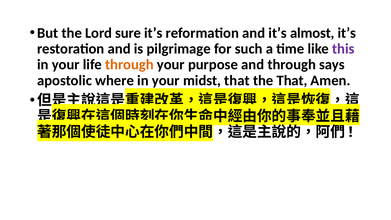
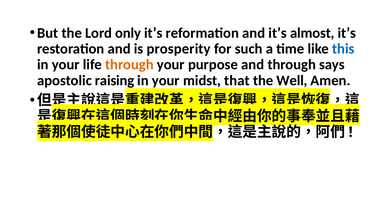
sure: sure -> only (128, 33)
pilgrimage: pilgrimage -> prosperity (179, 49)
this colour: purple -> blue (343, 49)
where: where -> raising (115, 80)
the That: That -> Well (292, 80)
